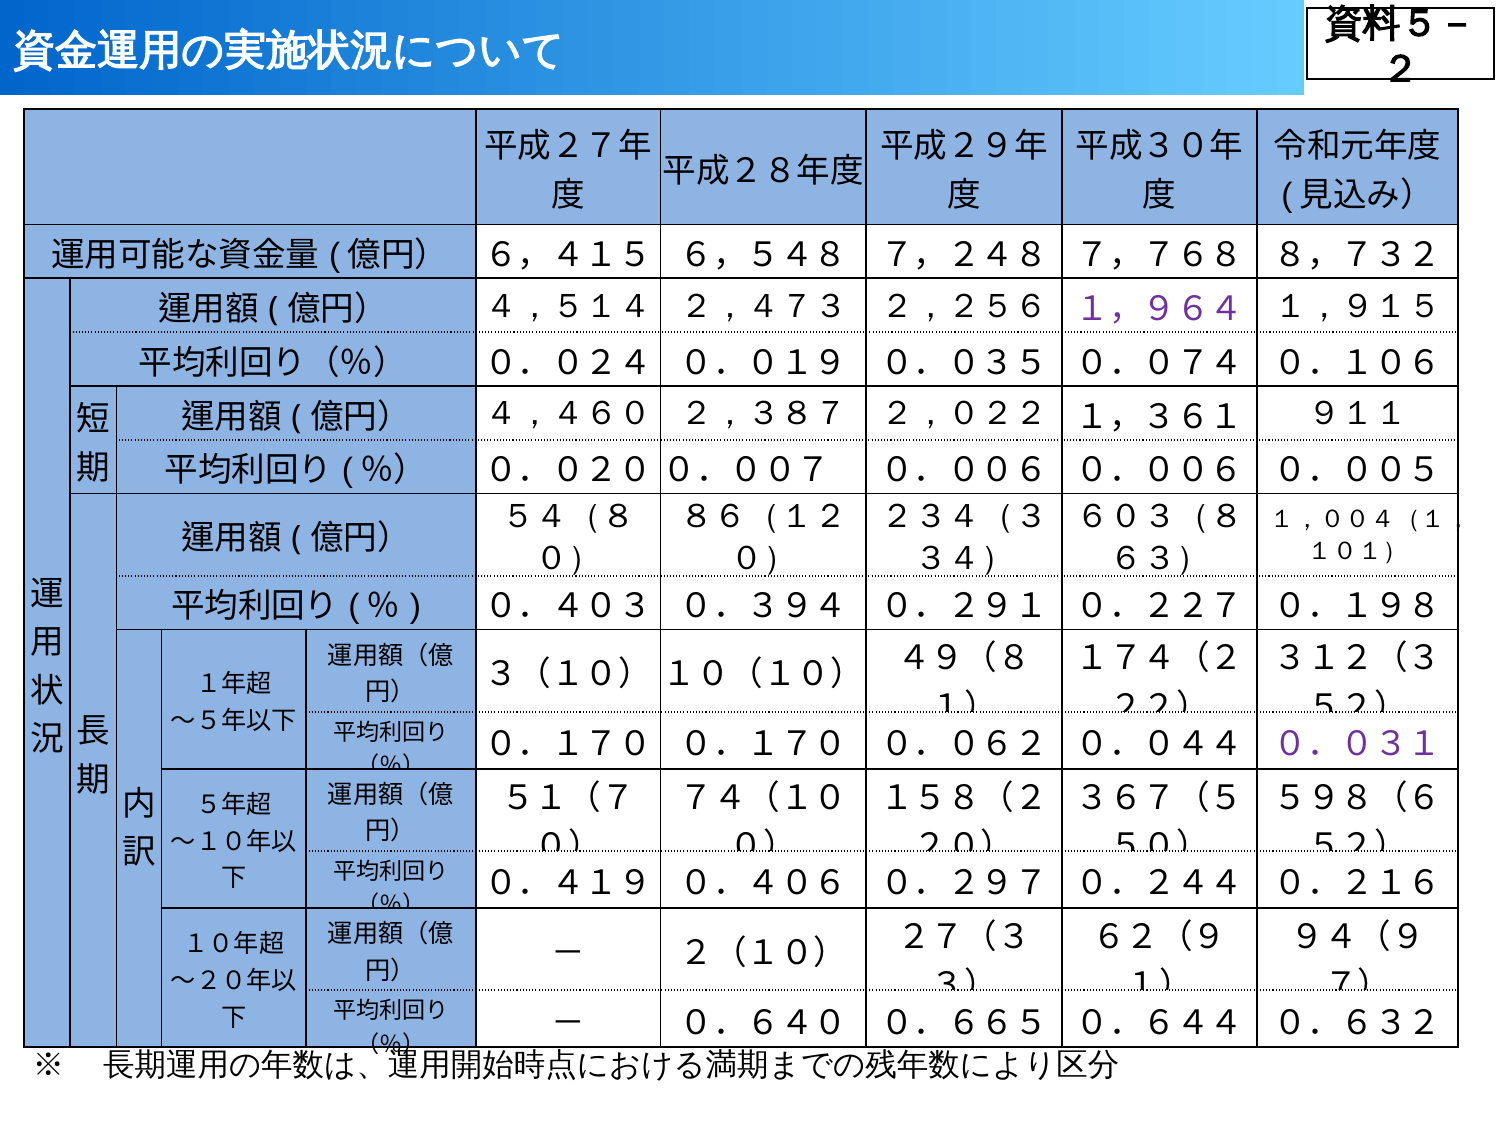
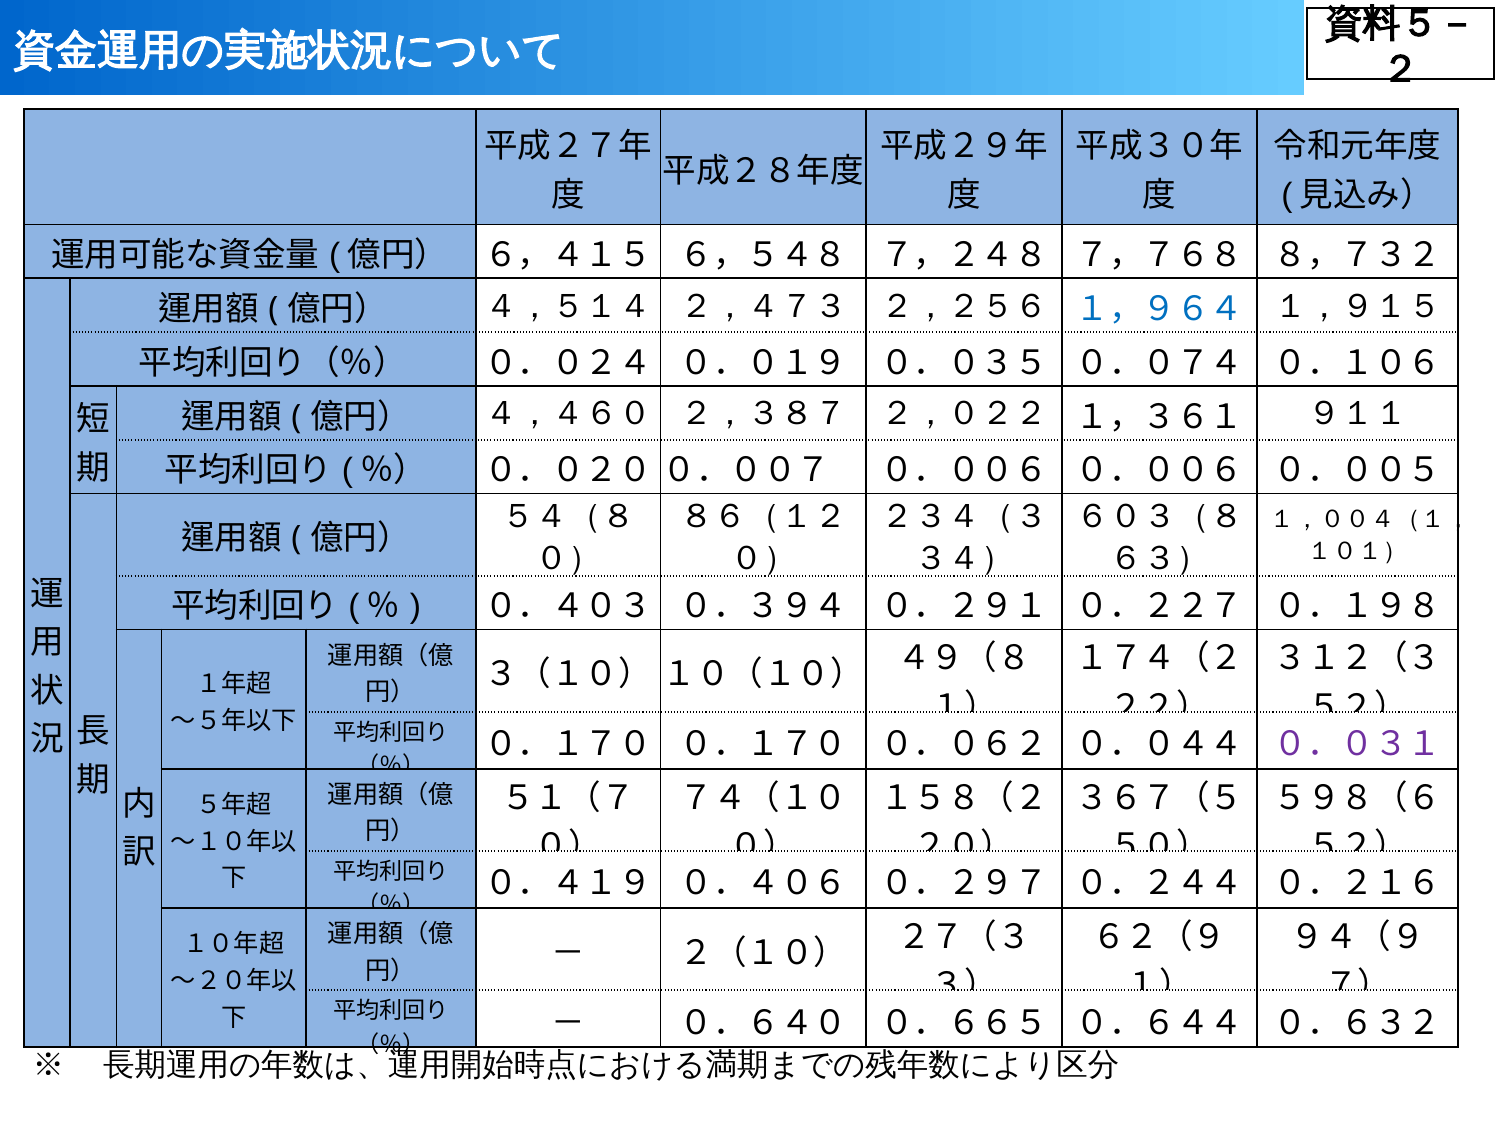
１，９６４ colour: purple -> blue (1159, 309)
